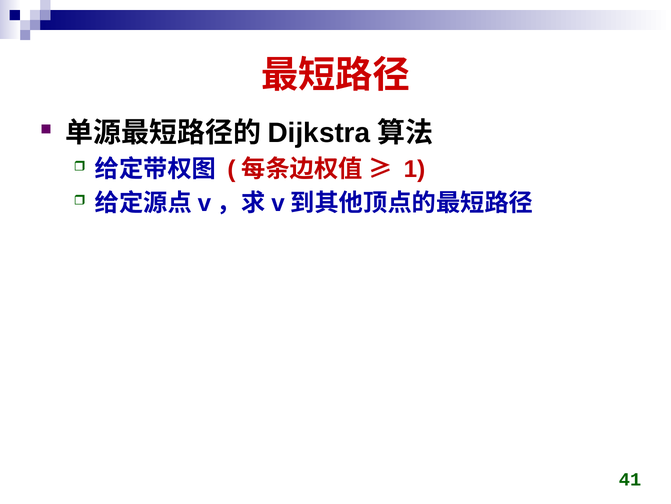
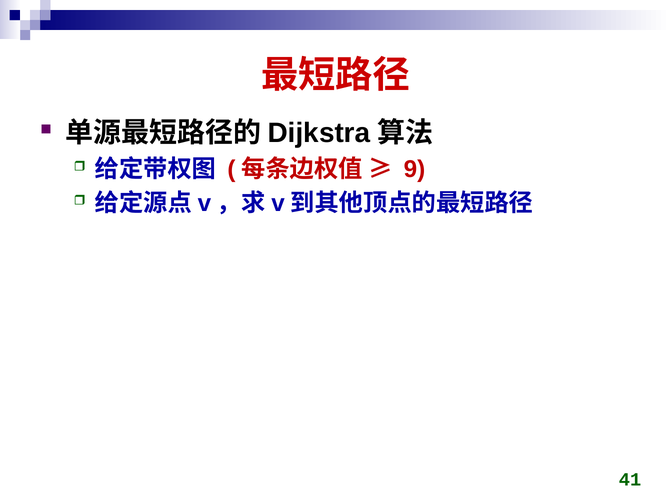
1: 1 -> 9 (414, 169)
